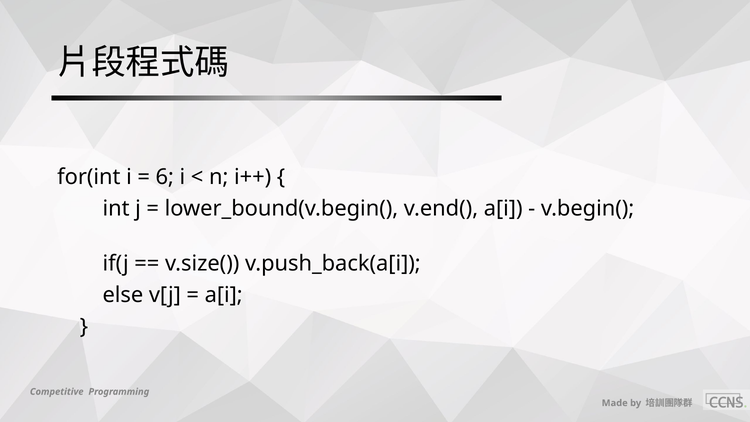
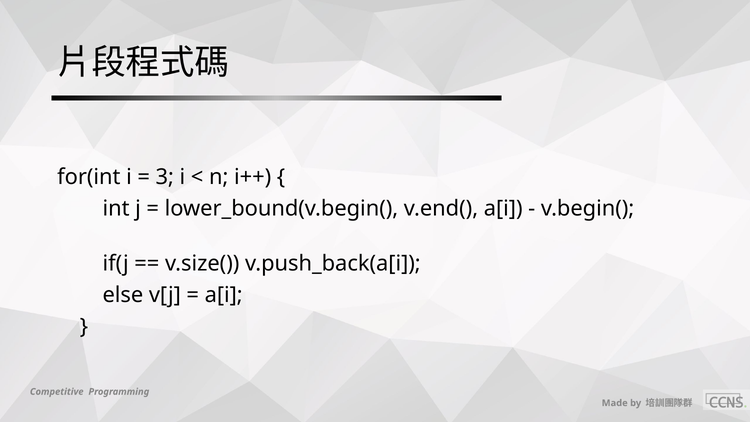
6: 6 -> 3 (165, 177)
